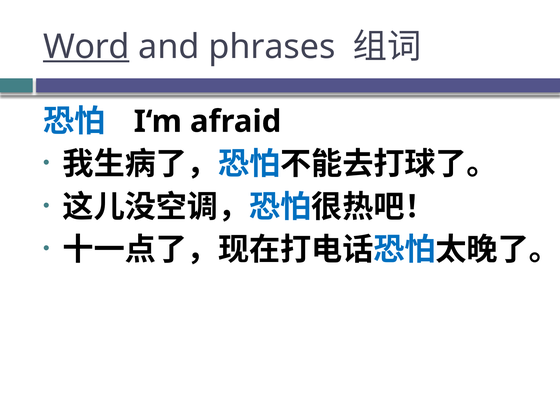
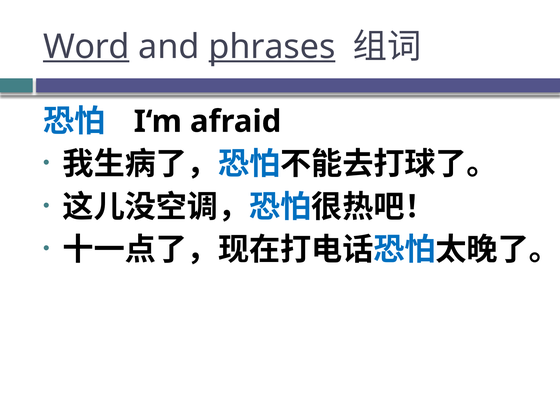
phrases underline: none -> present (272, 47)
